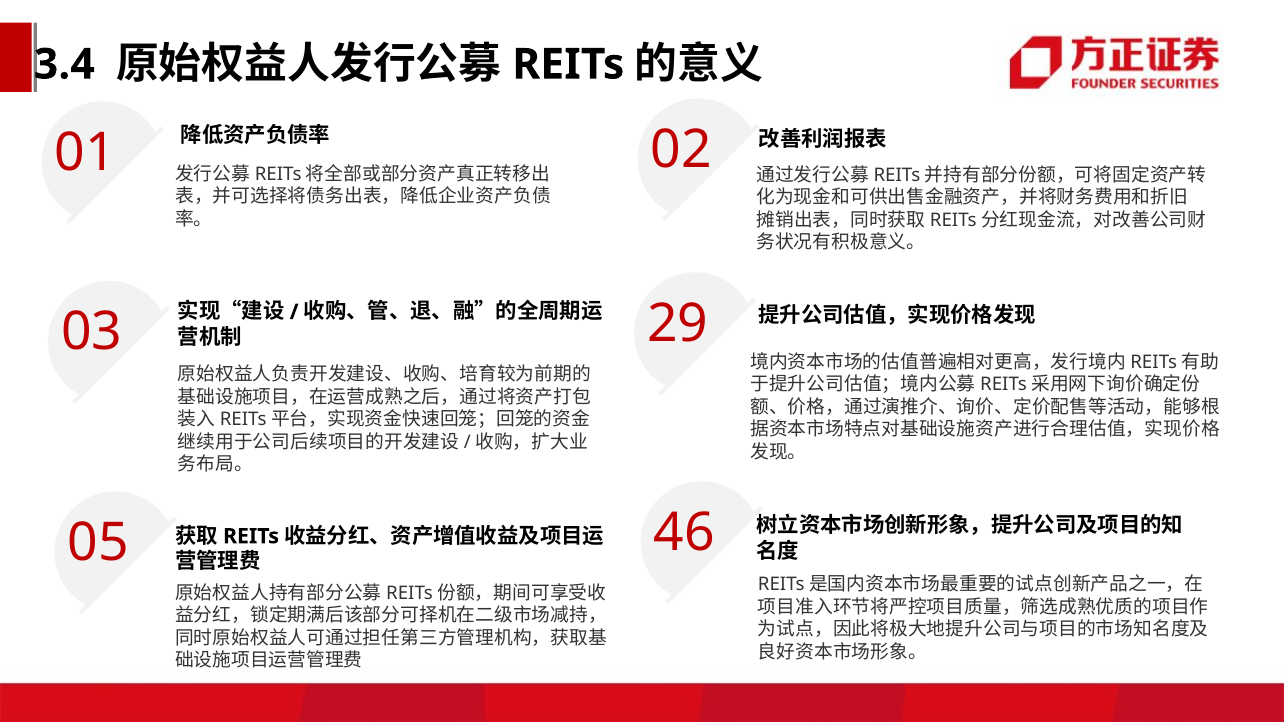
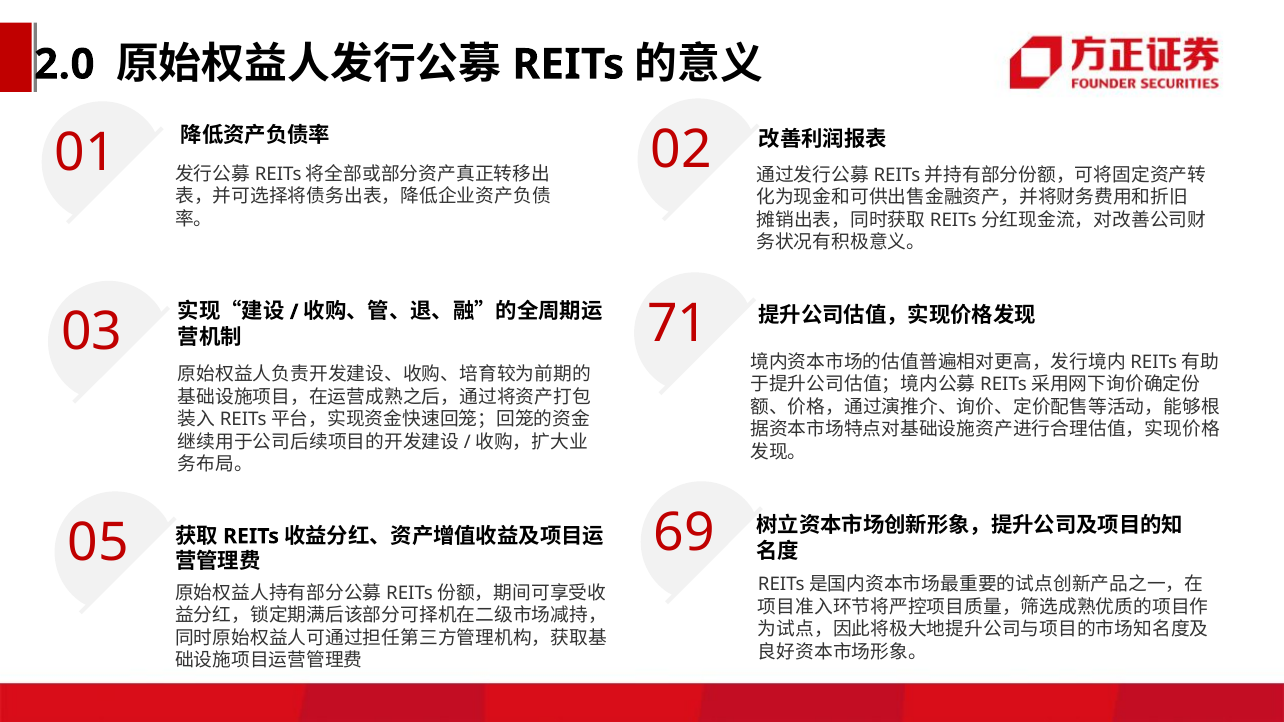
3.4: 3.4 -> 2.0 (64, 64)
29: 29 -> 71 (678, 324)
46: 46 -> 69 (684, 533)
